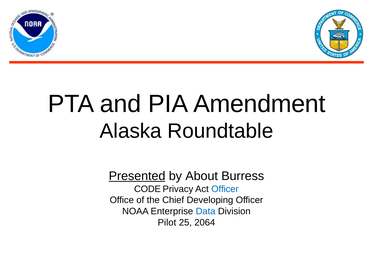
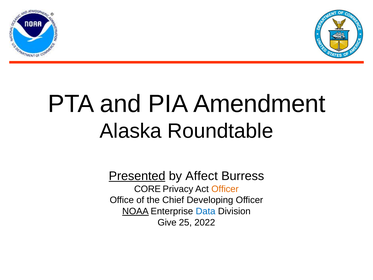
About: About -> Affect (202, 176)
CODE: CODE -> CORE (147, 189)
Officer colour: blue -> orange (225, 189)
NOAA underline: none -> present (135, 211)
Pilot: Pilot -> Give (167, 222)
2064: 2064 -> 2022 (205, 222)
